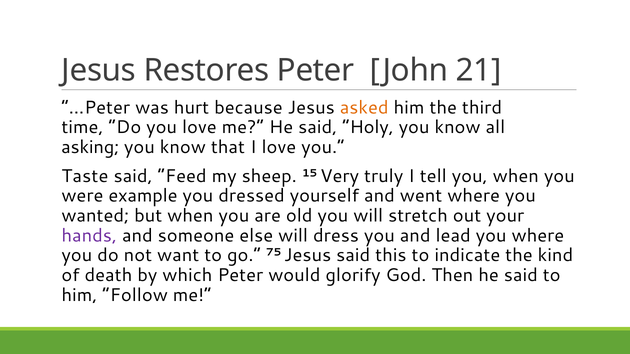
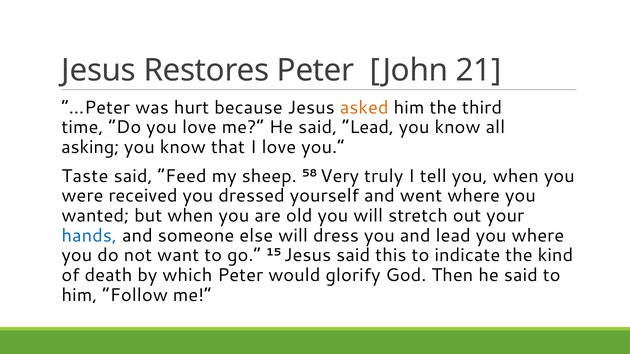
said Holy: Holy -> Lead (368, 127)
15: 15 -> 58 (310, 173)
example: example -> received (143, 196)
hands colour: purple -> blue (89, 236)
75: 75 -> 15 (274, 253)
